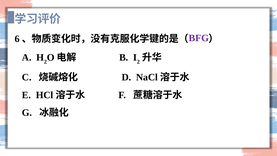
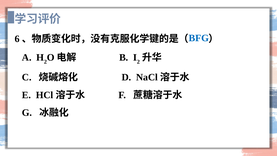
BFG colour: purple -> blue (199, 38)
